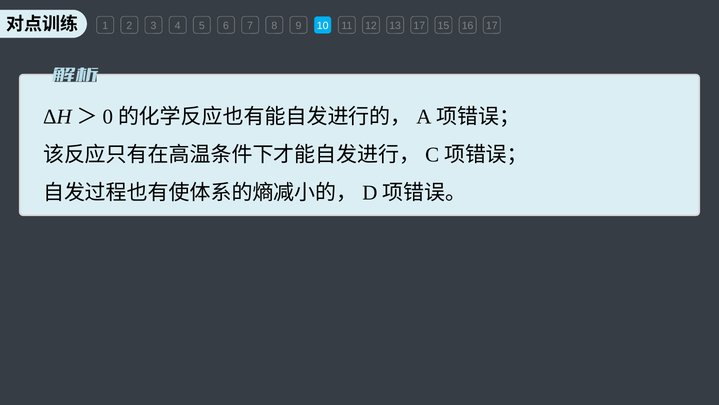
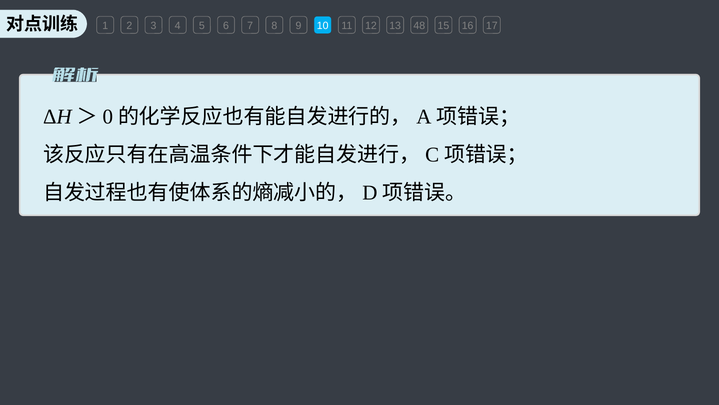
13 17: 17 -> 48 (419, 26)
